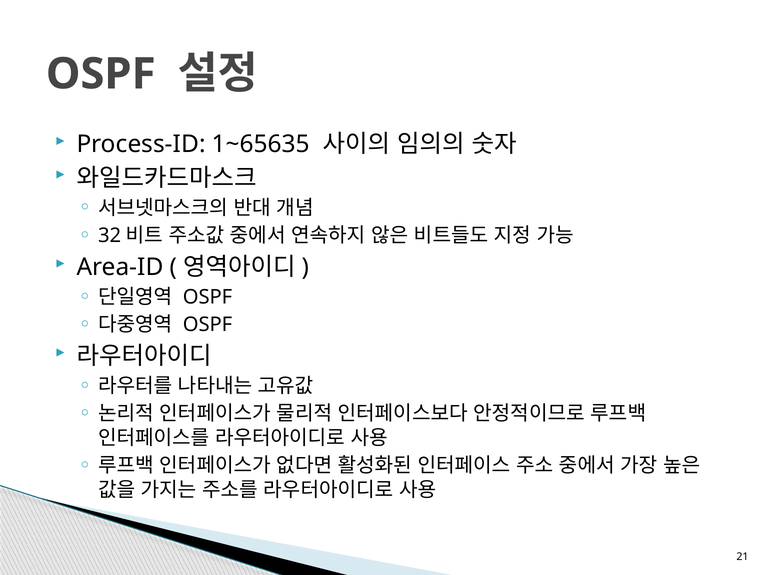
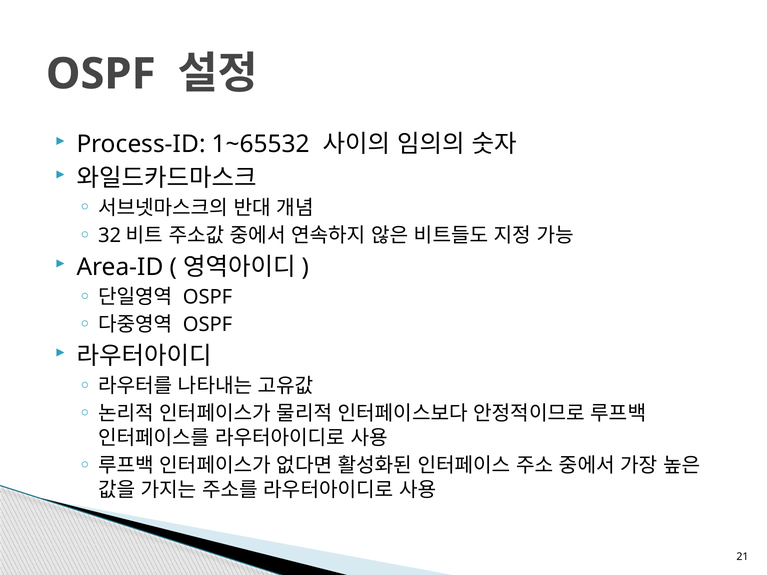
1~65635: 1~65635 -> 1~65532 (261, 144)
